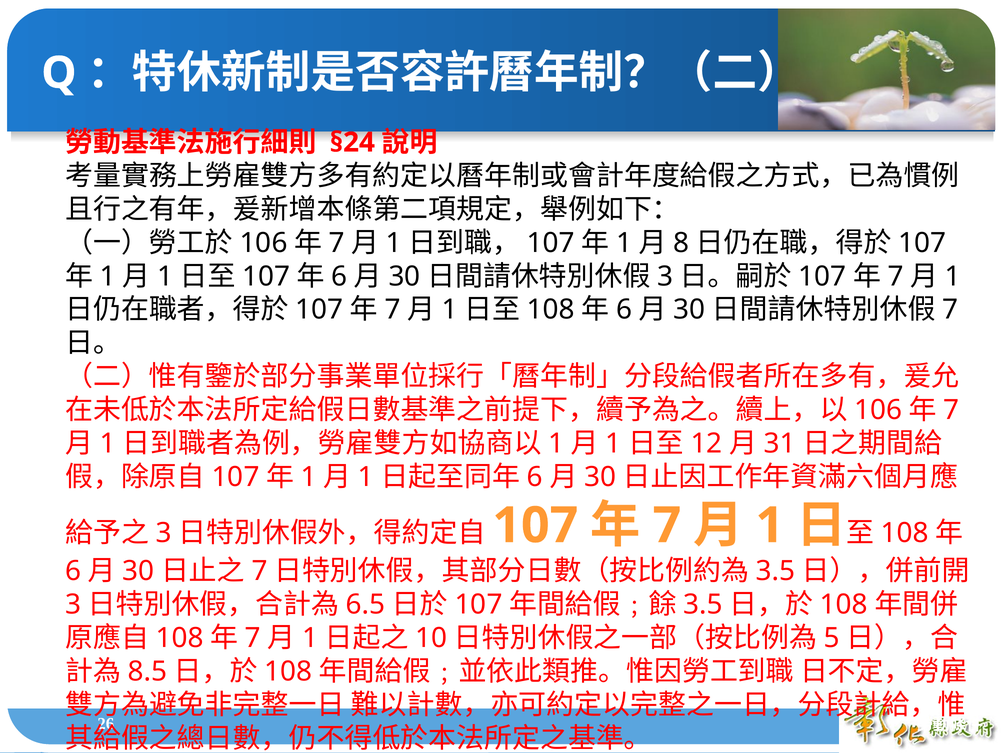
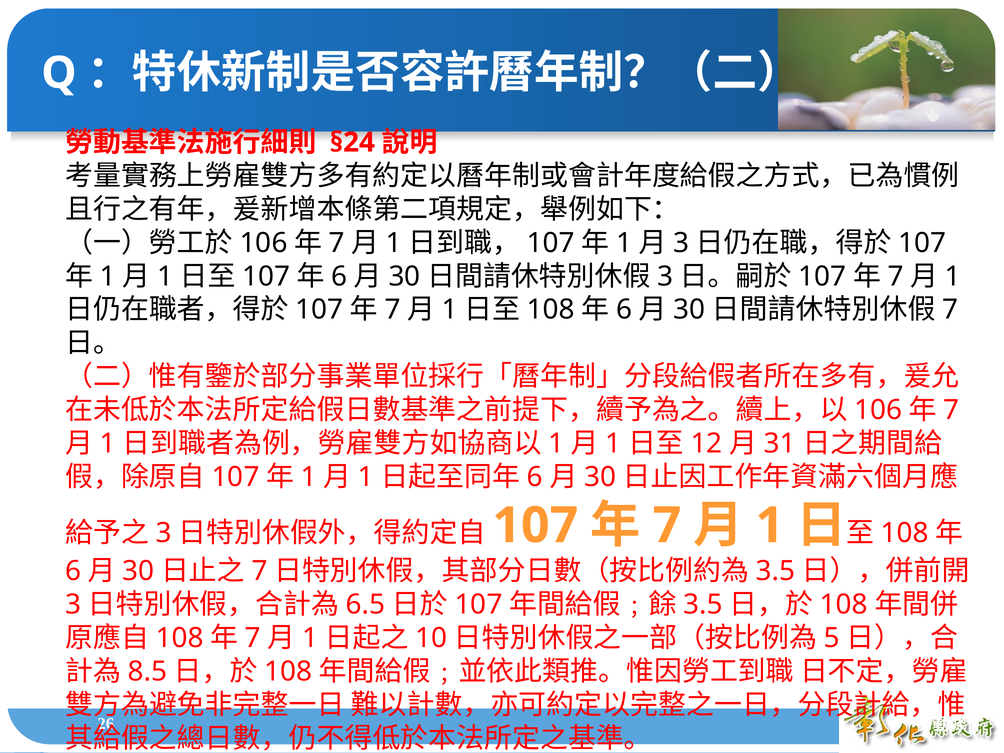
8: 8 -> 3 (681, 243)
